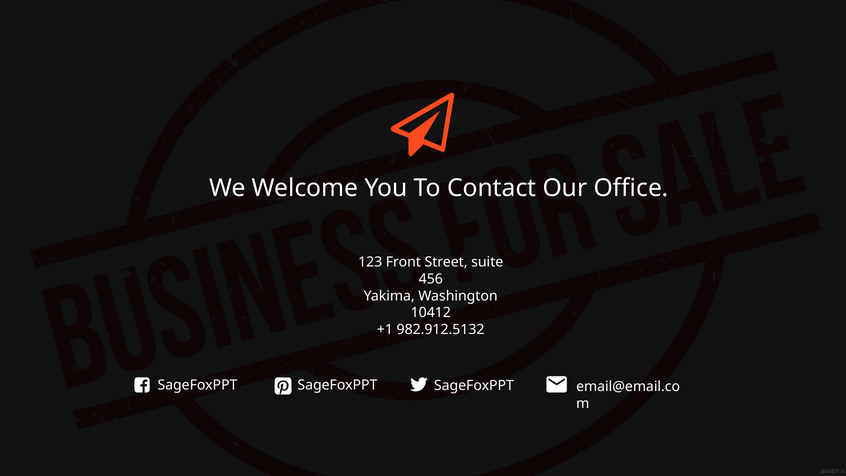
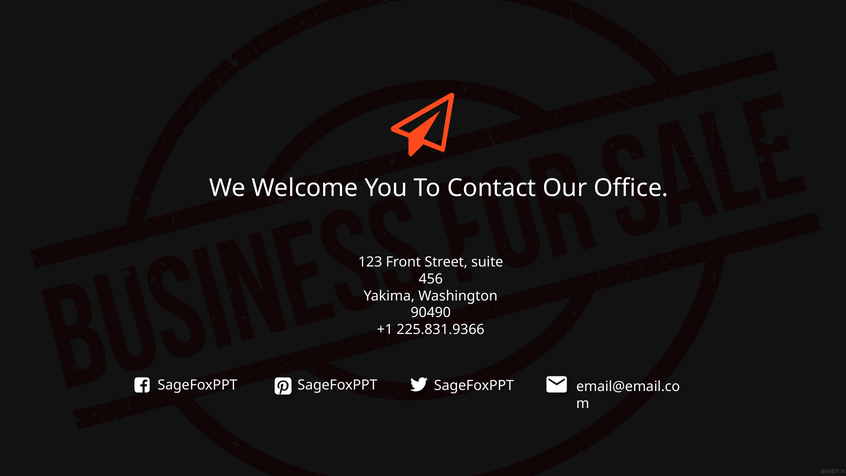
10412: 10412 -> 90490 (431, 313)
982.912.5132: 982.912.5132 -> 225.831.9366 (441, 330)
